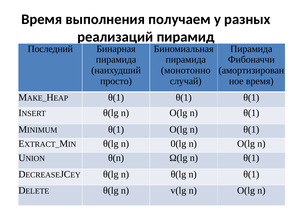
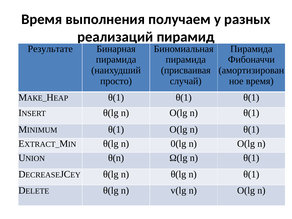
Последний: Последний -> Результате (50, 49)
монотонно: монотонно -> присваивая (186, 70)
